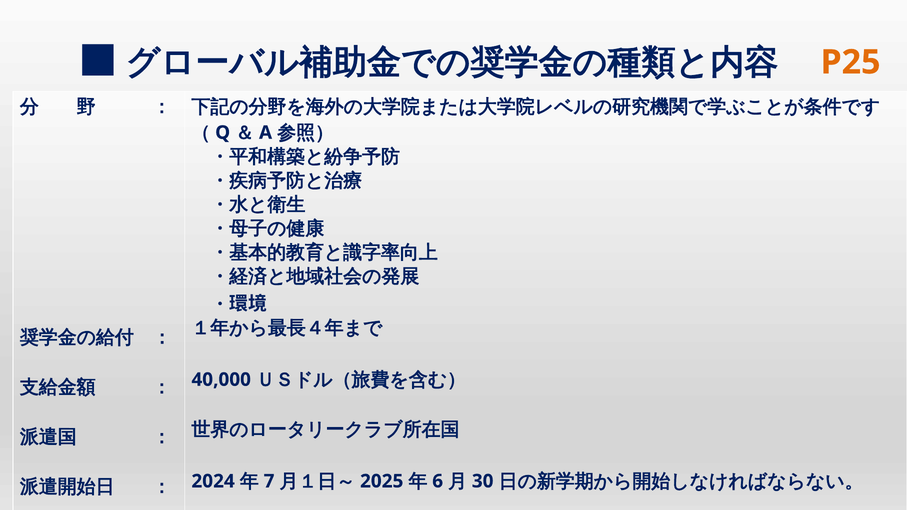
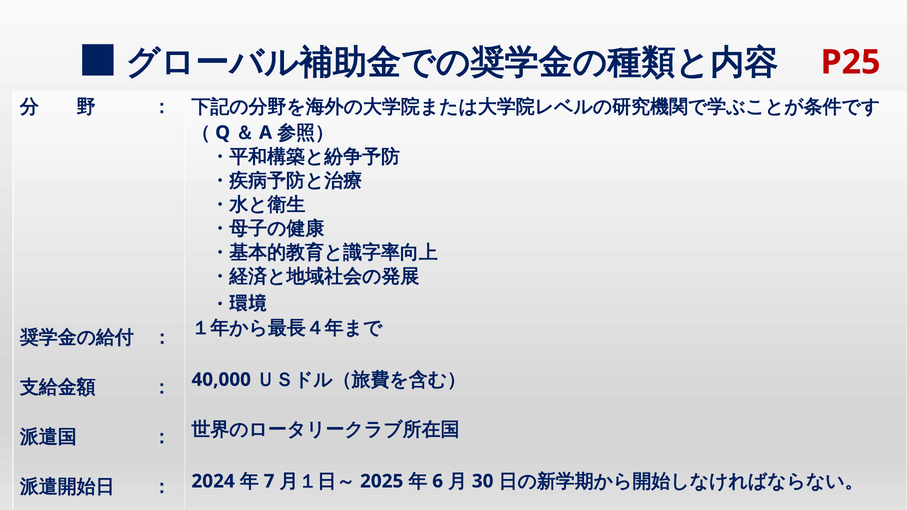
P25 colour: orange -> red (851, 62)
